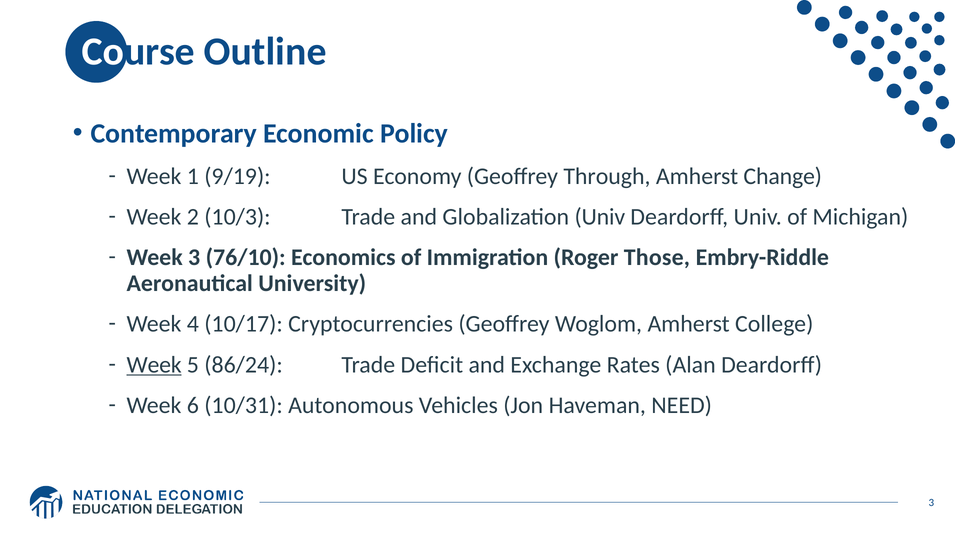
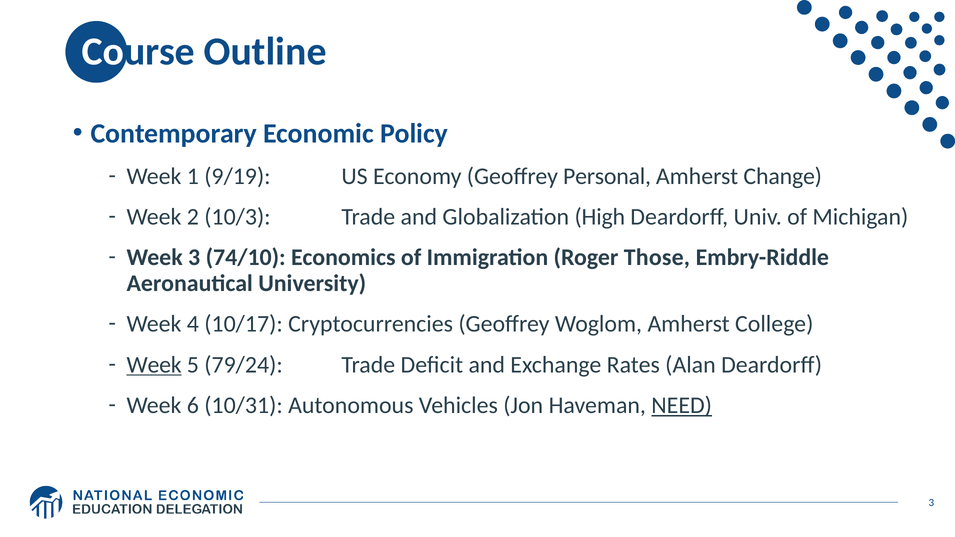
Through: Through -> Personal (607, 176)
Globalization Univ: Univ -> High (600, 217)
76/10: 76/10 -> 74/10 (246, 258)
86/24: 86/24 -> 79/24 (244, 365)
NEED underline: none -> present (682, 406)
